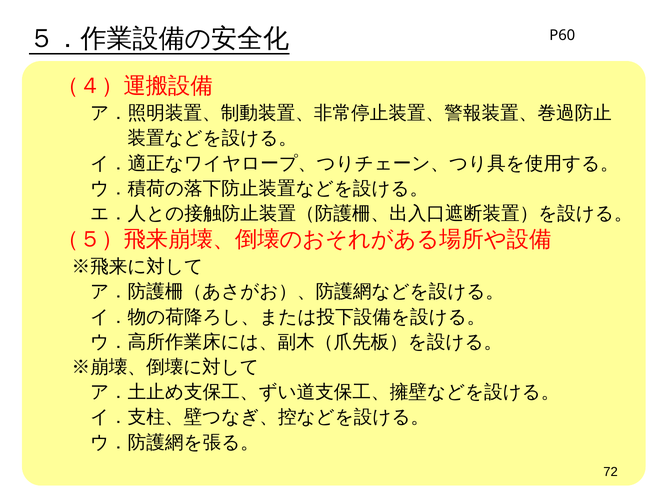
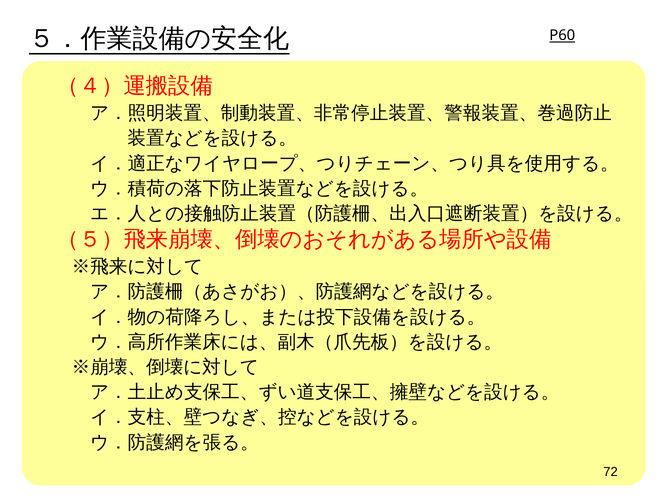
P60 underline: none -> present (562, 36)
